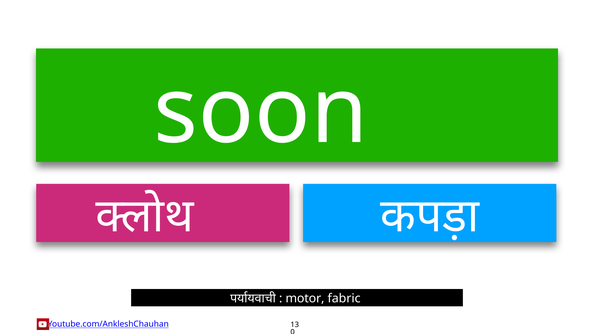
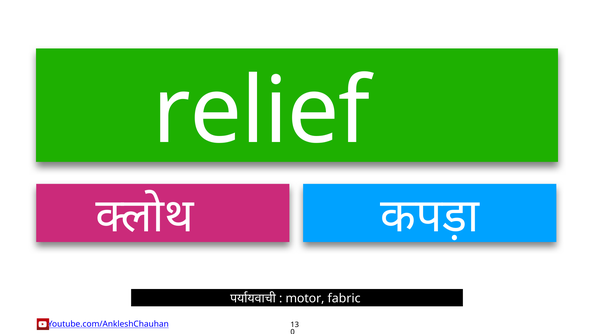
soon: soon -> relief (261, 112)
